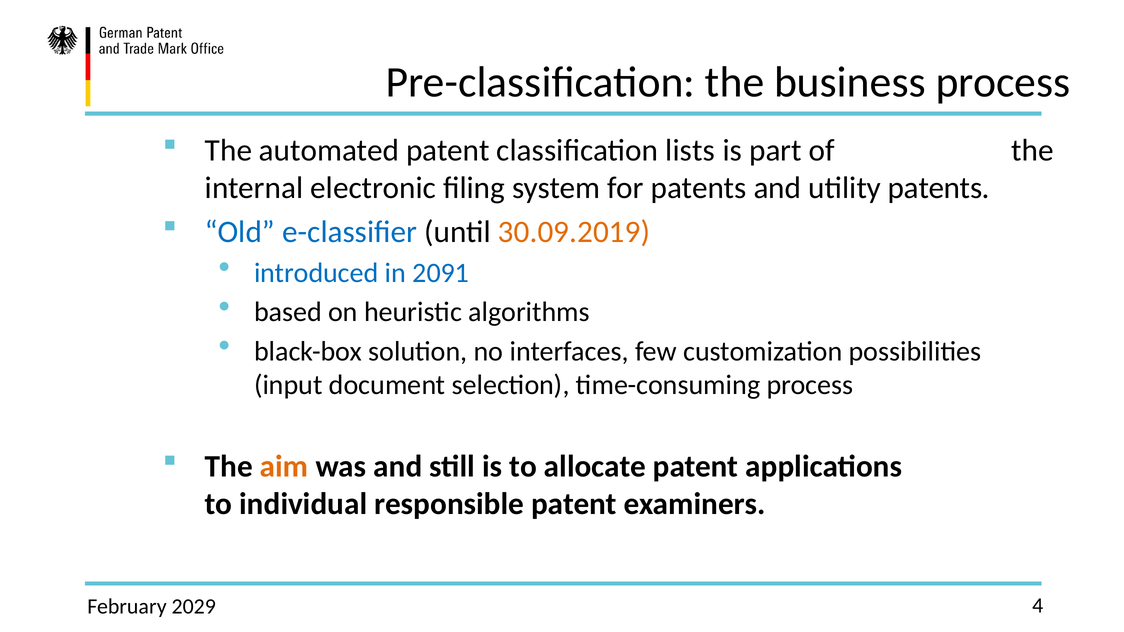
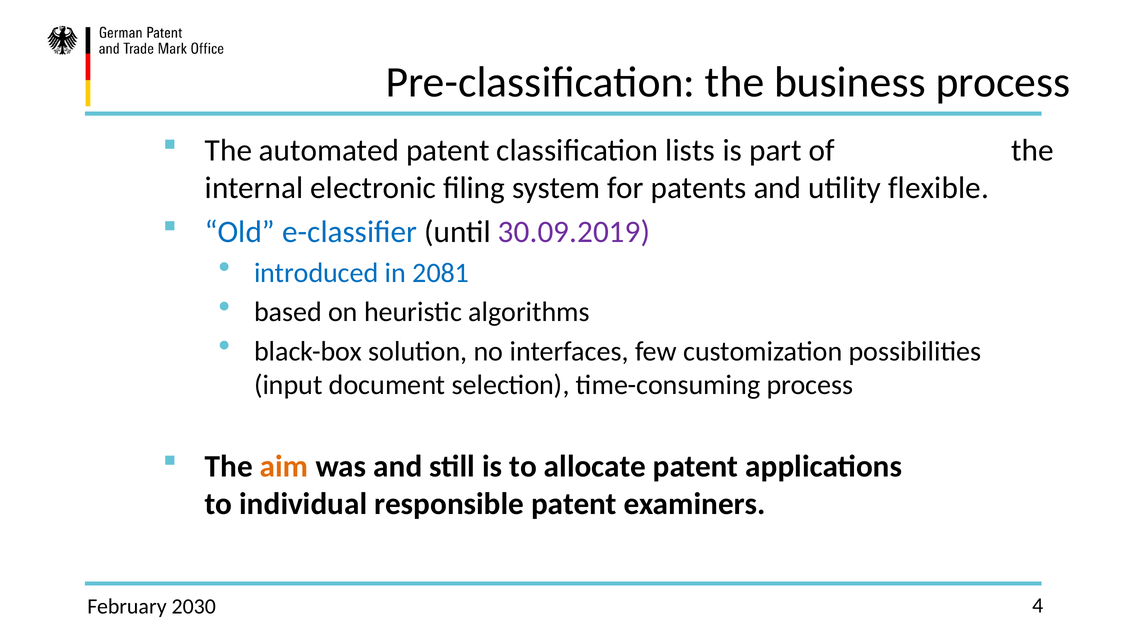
utility patents: patents -> flexible (939, 188)
30.09.2019 colour: orange -> purple (574, 232)
2091: 2091 -> 2081 (441, 273)
2029: 2029 -> 2030 (194, 607)
